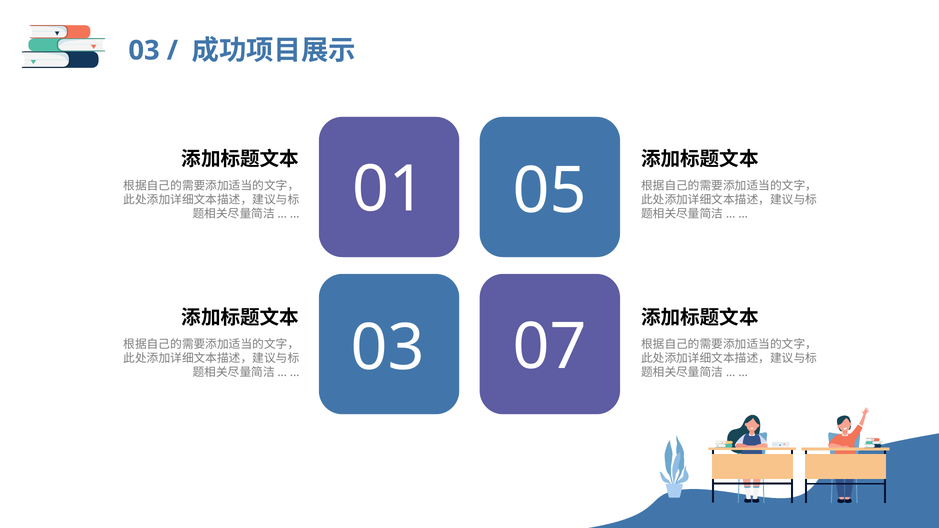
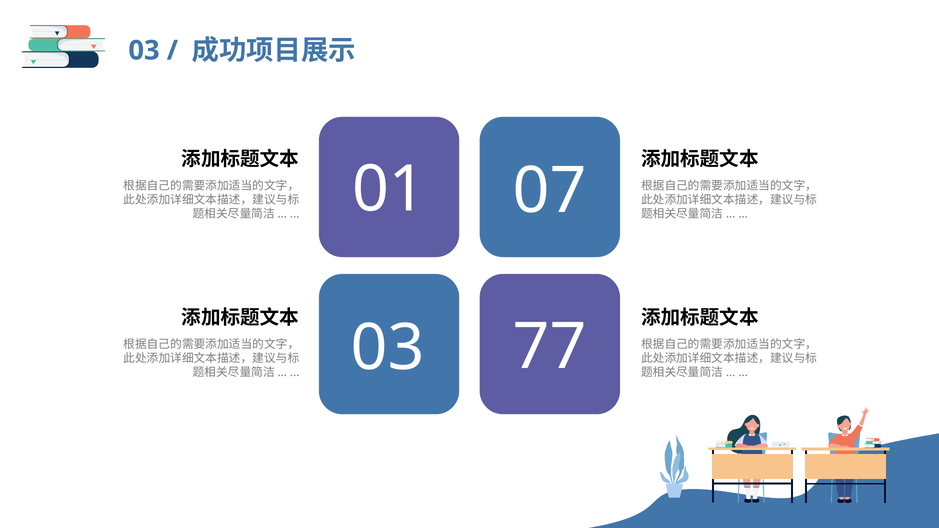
05: 05 -> 07 (550, 191)
07: 07 -> 77 (550, 347)
